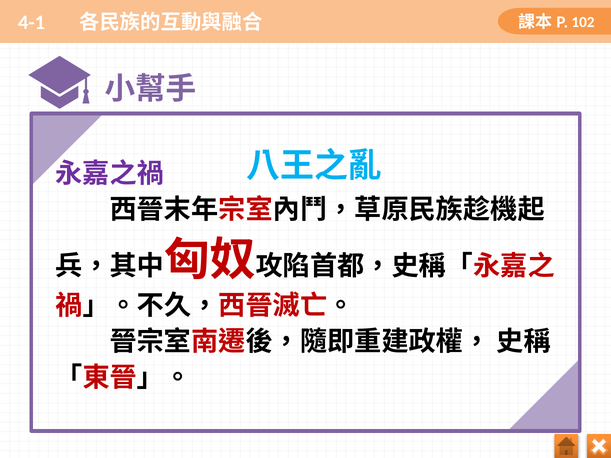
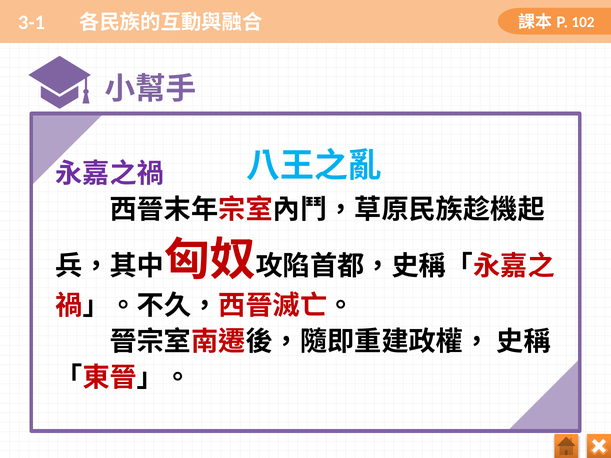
4-1: 4-1 -> 3-1 (32, 23)
